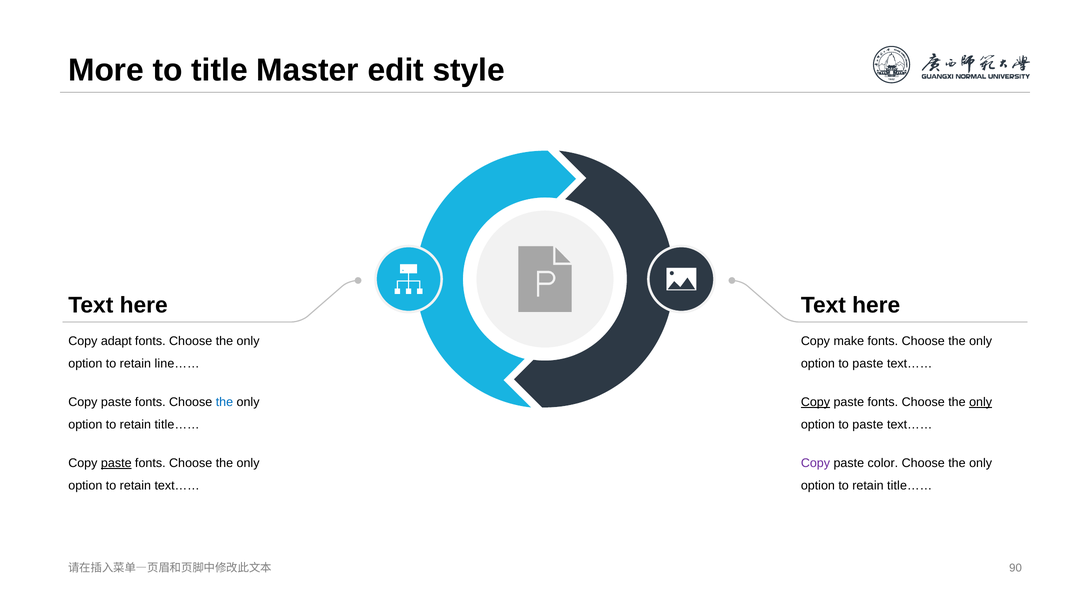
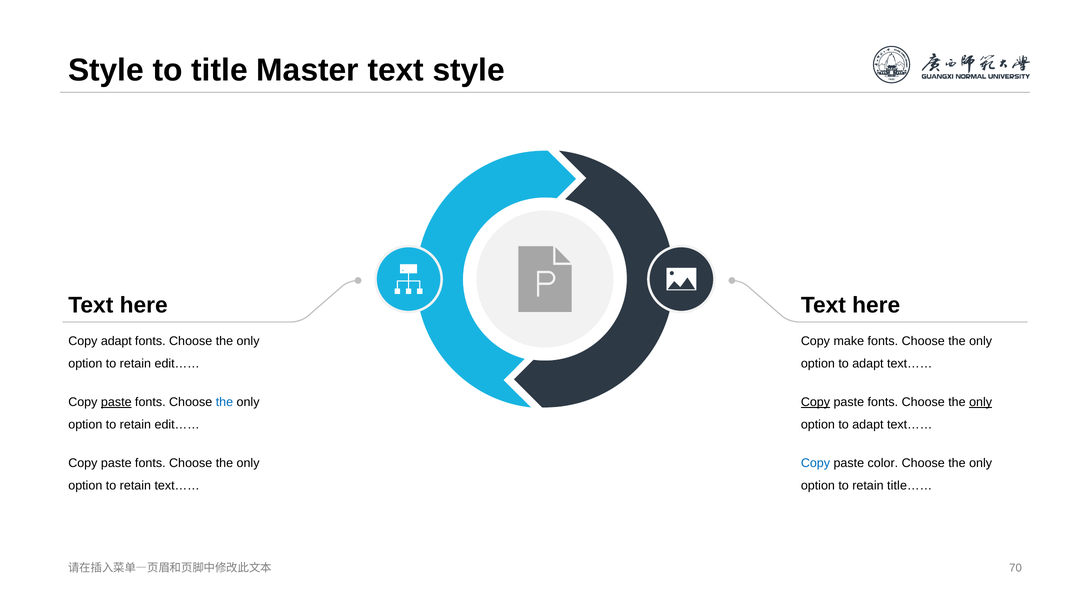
More: More -> Style (106, 70)
Master edit: edit -> text (396, 70)
line……: line…… -> edit…… (177, 364)
paste: paste -> adapt (868, 364)
paste underline: none -> present (116, 402)
title……: title…… -> edit…… (177, 425)
paste: paste -> adapt (868, 425)
paste underline: present -> none (116, 463)
Copy colour: purple -> blue (815, 463)
90: 90 -> 70 (1016, 568)
